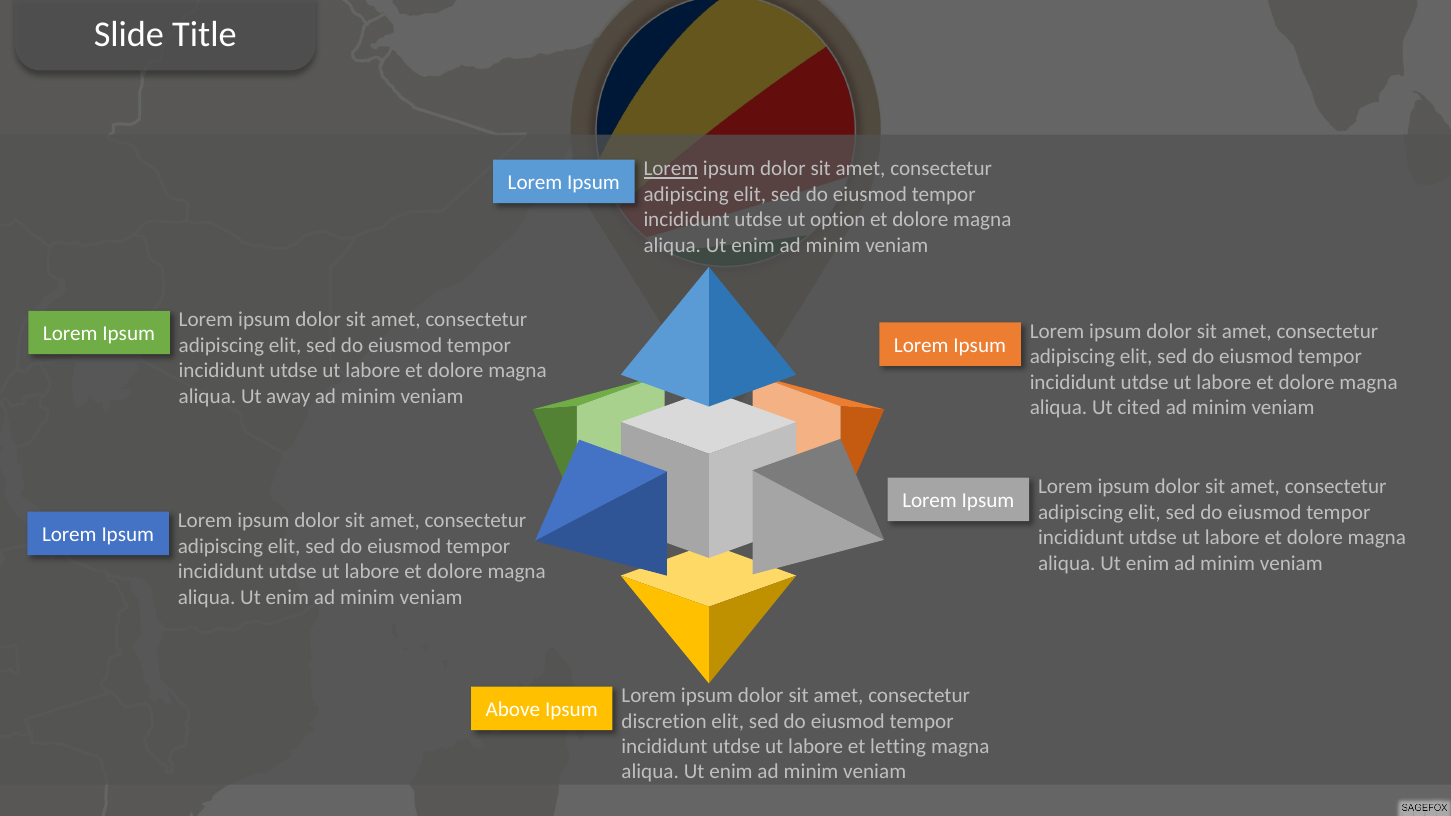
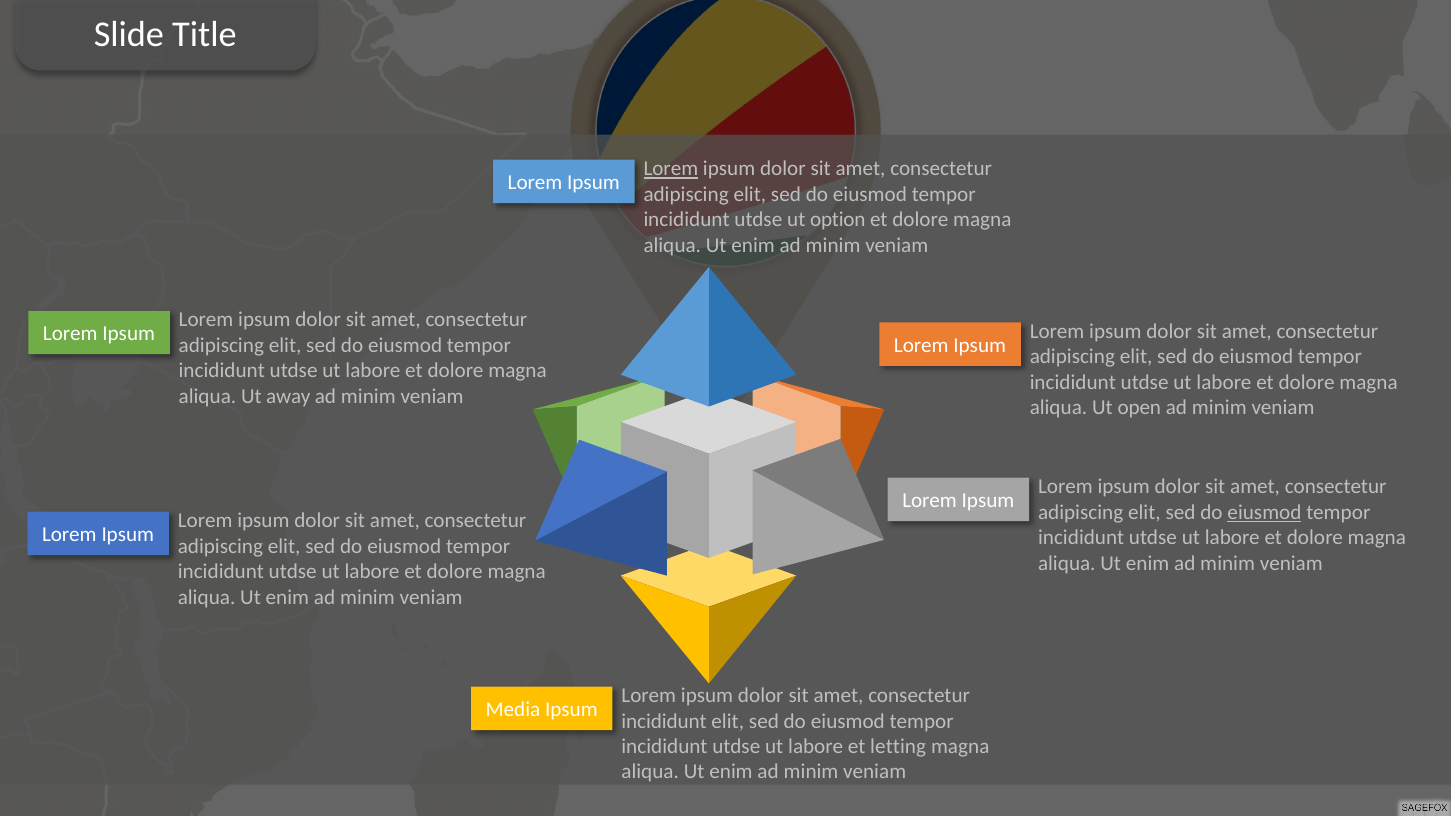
cited: cited -> open (1139, 408)
eiusmod underline: none -> present (1264, 512)
Above: Above -> Media (513, 710)
discretion: discretion -> incididunt (664, 721)
